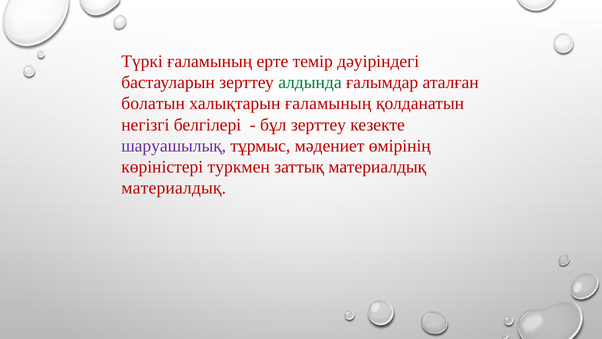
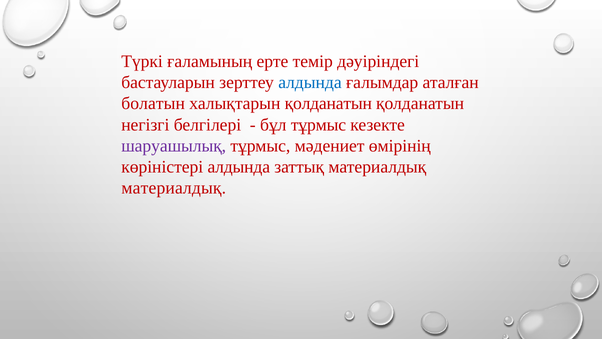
алдында colour: green -> blue (310, 82)
халықтарын ғаламының: ғаламының -> қолданатын (328, 104)
бұл зерттеу: зерттеу -> тұрмыс (319, 125)
көріністері туркмен: туркмен -> алдында (239, 167)
